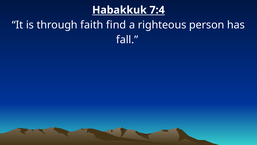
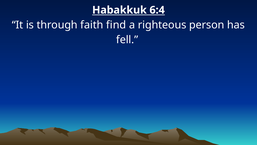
7:4: 7:4 -> 6:4 (157, 10)
fall: fall -> fell (127, 40)
